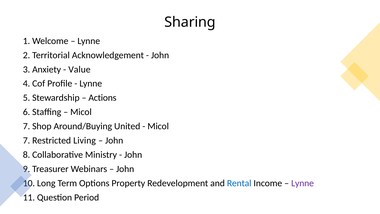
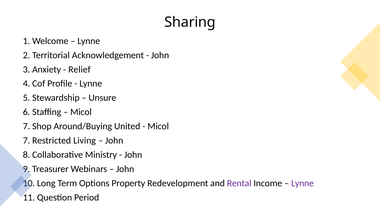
Value: Value -> Relief (79, 69)
Actions: Actions -> Unsure (102, 98)
Rental colour: blue -> purple (239, 183)
